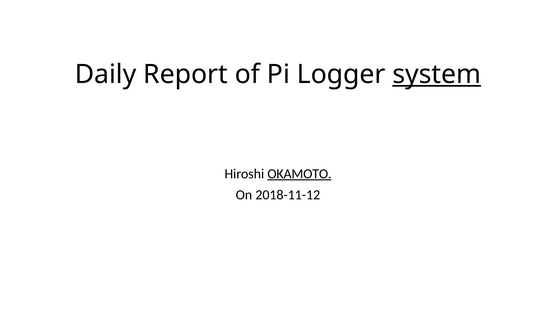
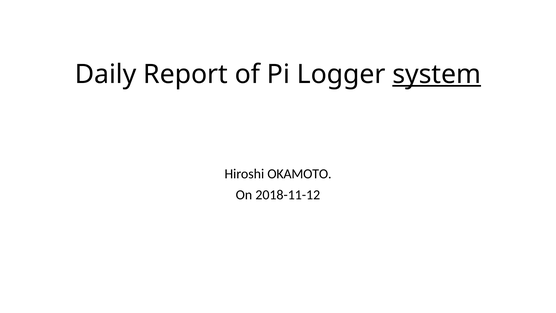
OKAMOTO underline: present -> none (299, 174)
